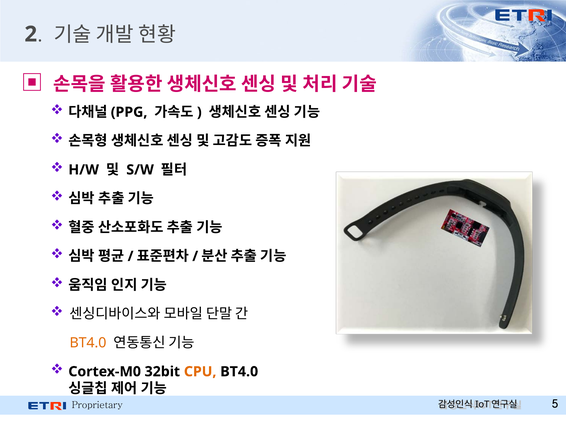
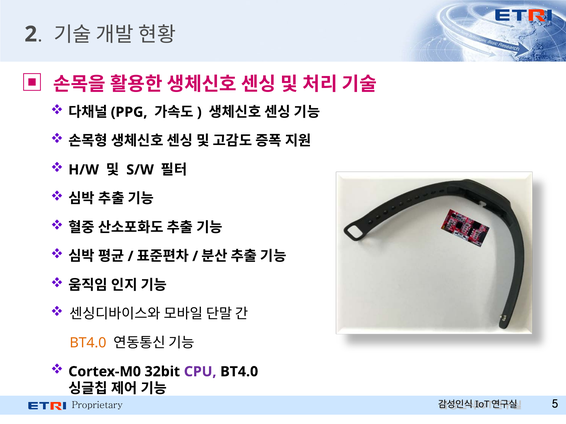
CPU colour: orange -> purple (200, 372)
